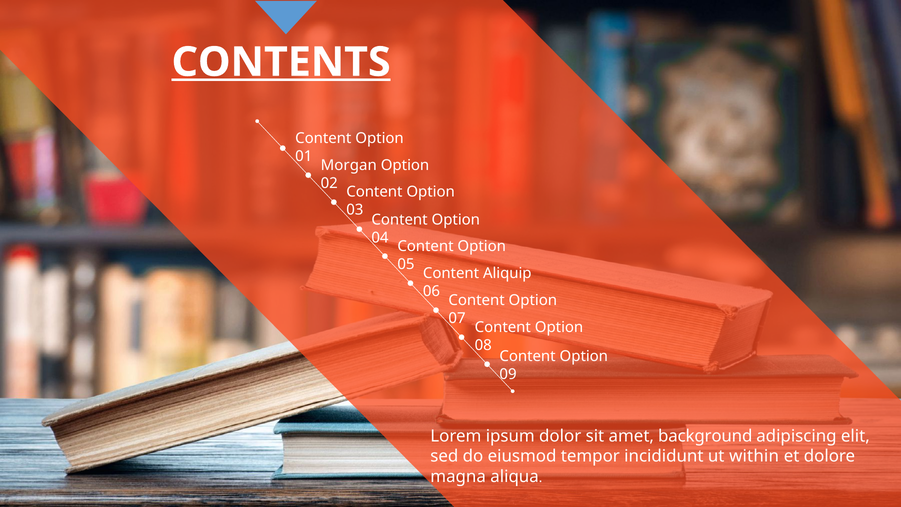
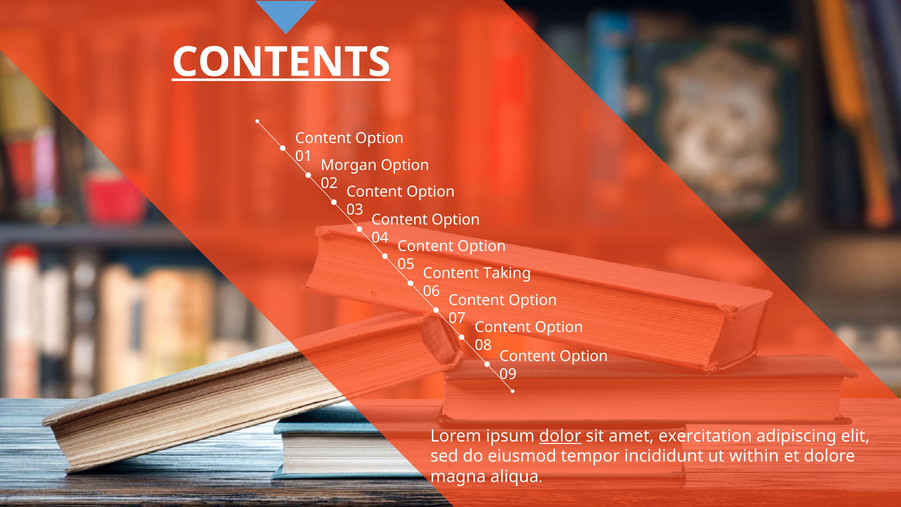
Aliquip: Aliquip -> Taking (507, 273)
dolor underline: none -> present (560, 436)
background: background -> exercitation (705, 436)
